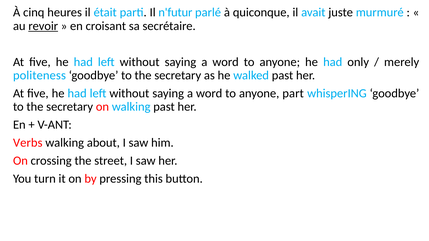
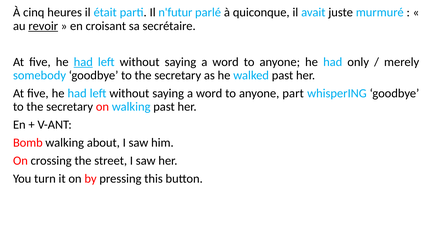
had underline: none -> present (83, 62)
politeness: politeness -> somebody (40, 75)
Verbs: Verbs -> Bomb (28, 143)
